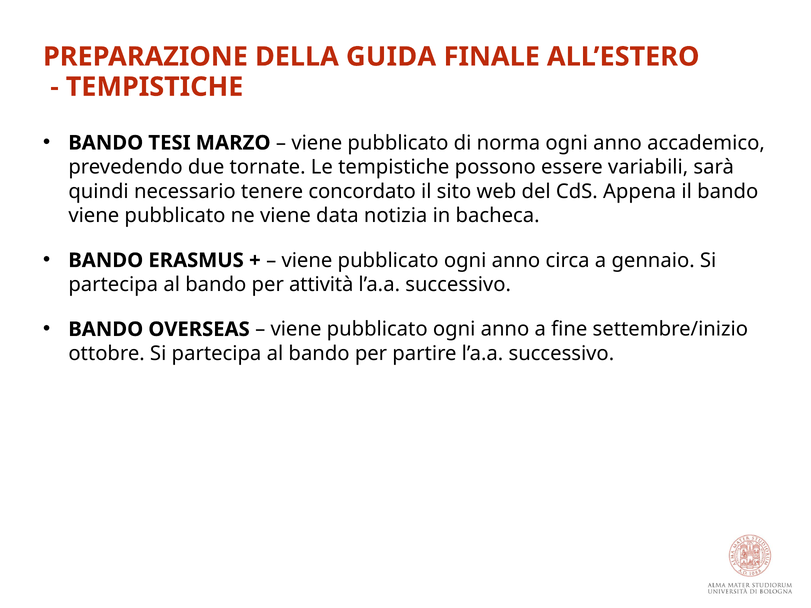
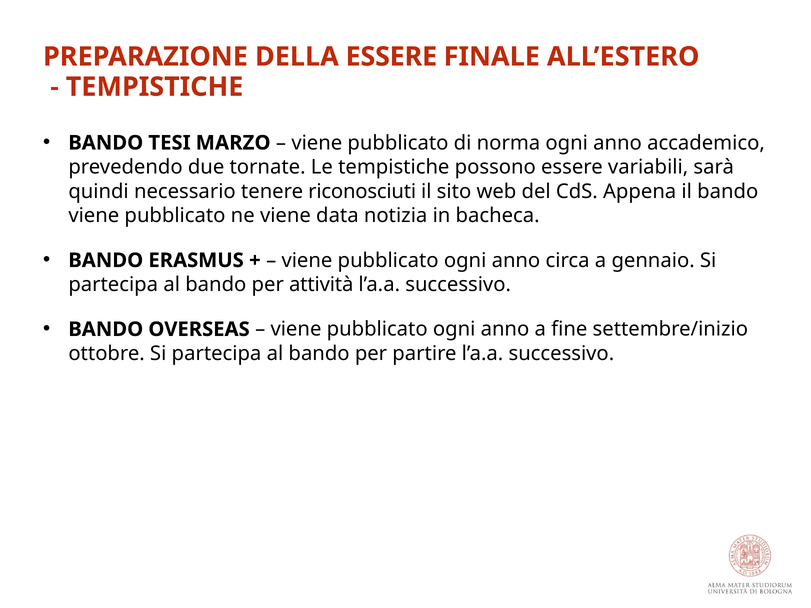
DELLA GUIDA: GUIDA -> ESSERE (391, 57)
concordato: concordato -> riconosciuti (362, 192)
